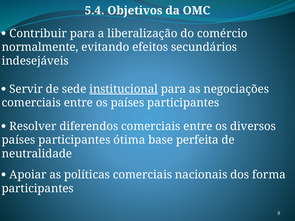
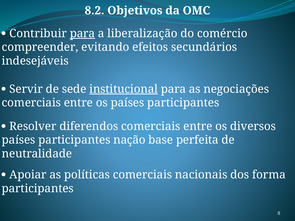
5.4: 5.4 -> 8.2 (95, 11)
para underline: none -> present (82, 33)
normalmente: normalmente -> compreender (40, 47)
ótima: ótima -> nação (129, 140)
